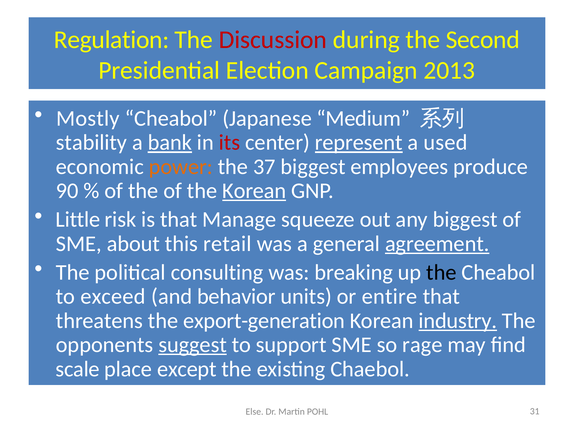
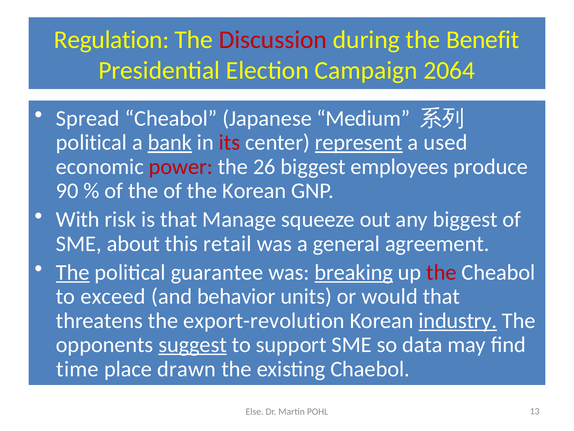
Second: Second -> Benefit (483, 40)
2013: 2013 -> 2064 (449, 70)
Mostly: Mostly -> Spread (88, 118)
stability: stability -> political (92, 142)
power colour: orange -> red (181, 167)
37: 37 -> 26 (264, 167)
Korean underline: present -> none (254, 191)
Little: Little -> With (78, 219)
agreement underline: present -> none (437, 243)
The underline: none -> present (73, 272)
consulting: consulting -> guarantee (217, 272)
breaking underline: none -> present (354, 272)
the colour: black -> red (441, 272)
entire: entire -> would (390, 296)
export-generation: export-generation -> export-revolution (264, 320)
rage: rage -> data (422, 344)
scale: scale -> time (77, 369)
except: except -> drawn (187, 369)
31: 31 -> 13 (535, 411)
